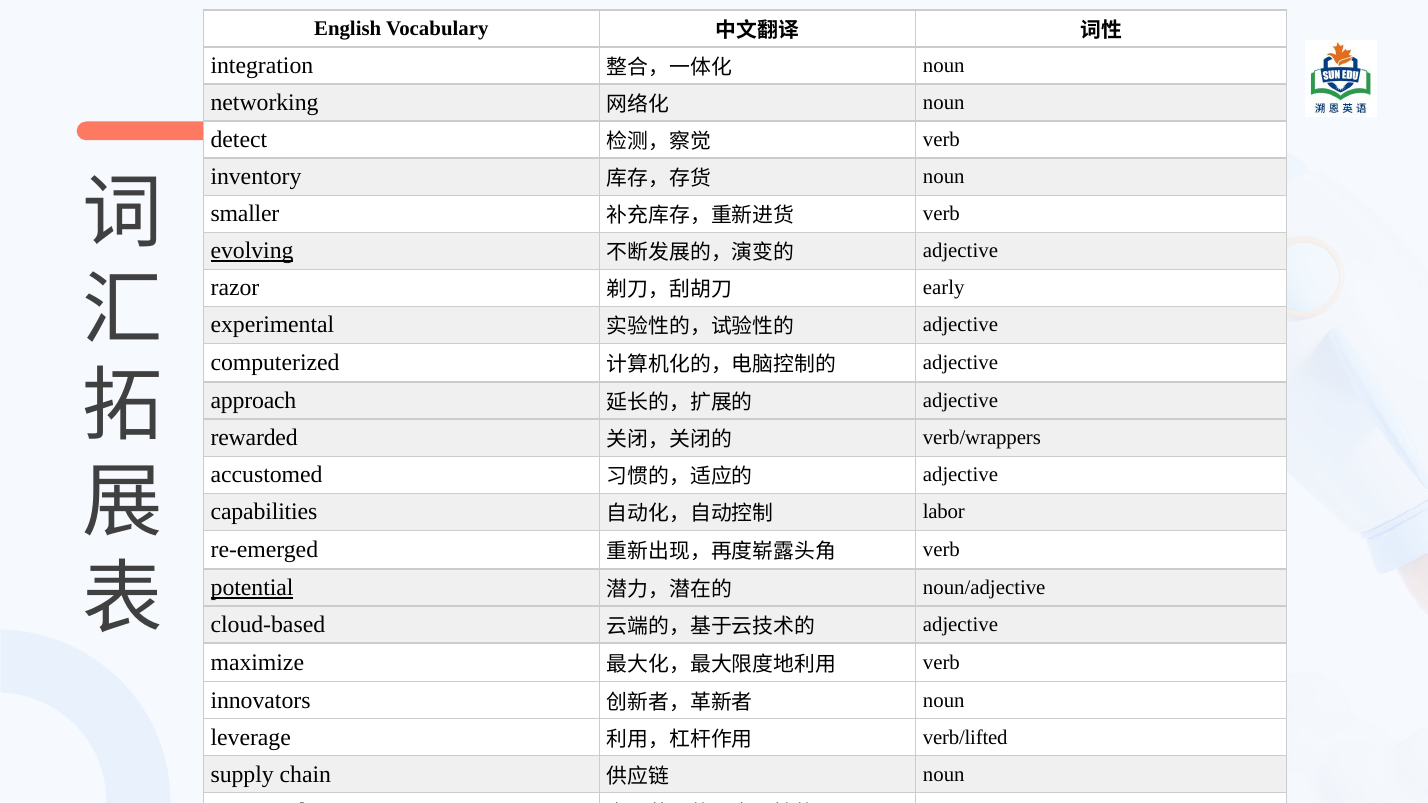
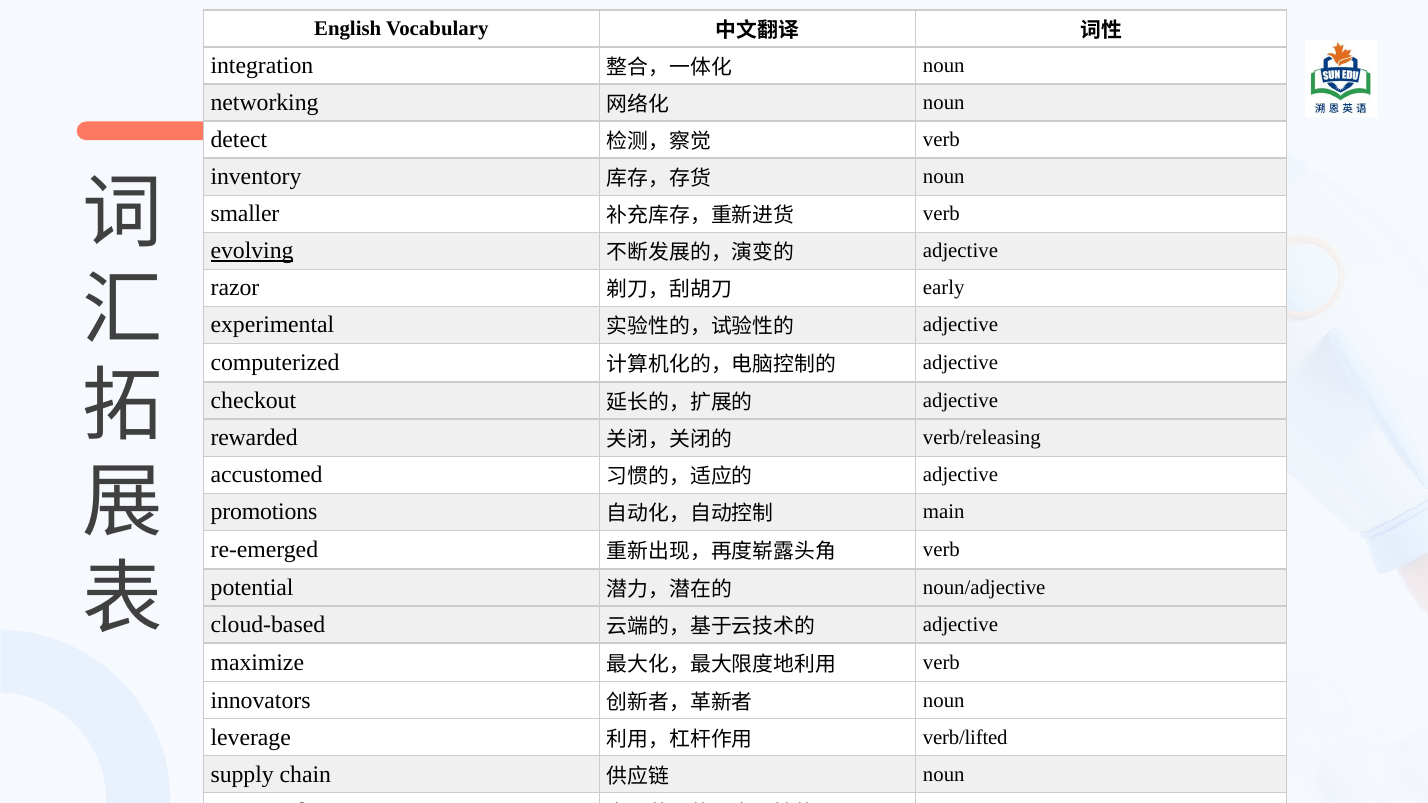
approach: approach -> checkout (253, 401)
verb/wrappers: verb/wrappers -> verb/releasing (982, 438)
capabilities: capabilities -> promotions (264, 512)
labor: labor -> main (944, 512)
potential underline: present -> none (252, 588)
